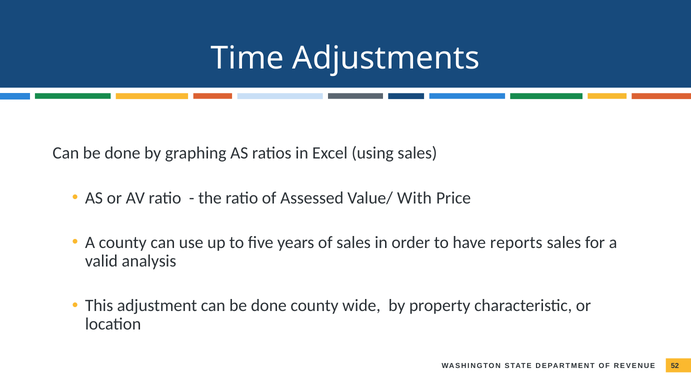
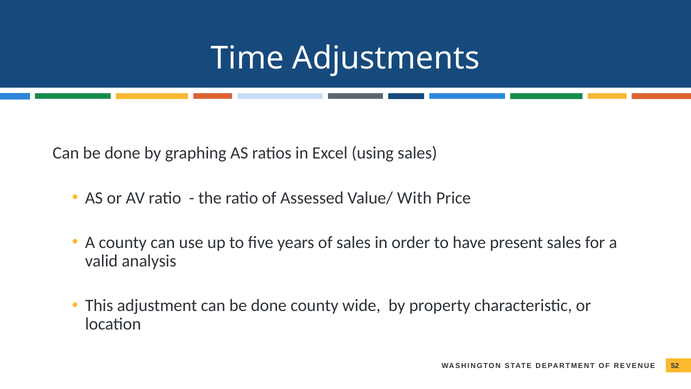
reports: reports -> present (516, 242)
